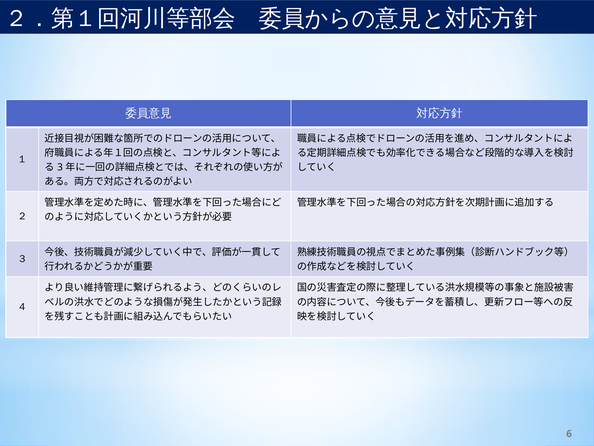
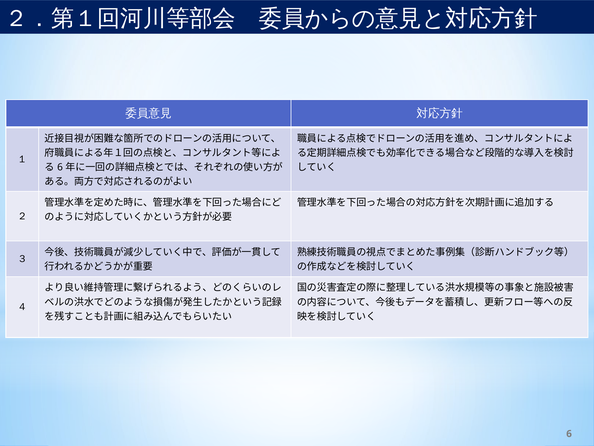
3: 3 -> 6 (60, 167)
